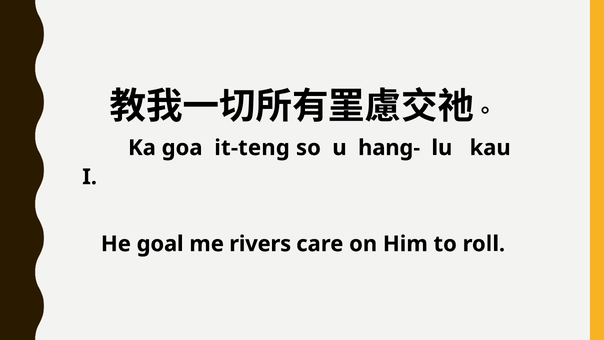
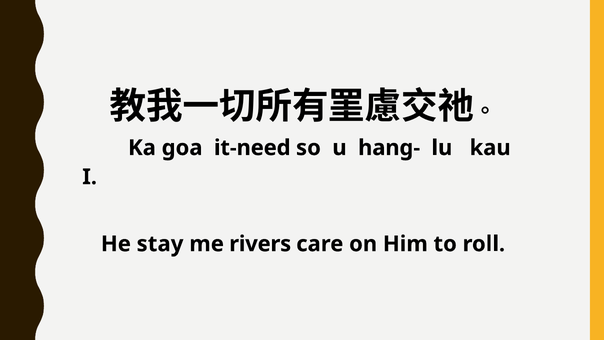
it-teng: it-teng -> it-need (252, 148)
goal: goal -> stay (160, 244)
